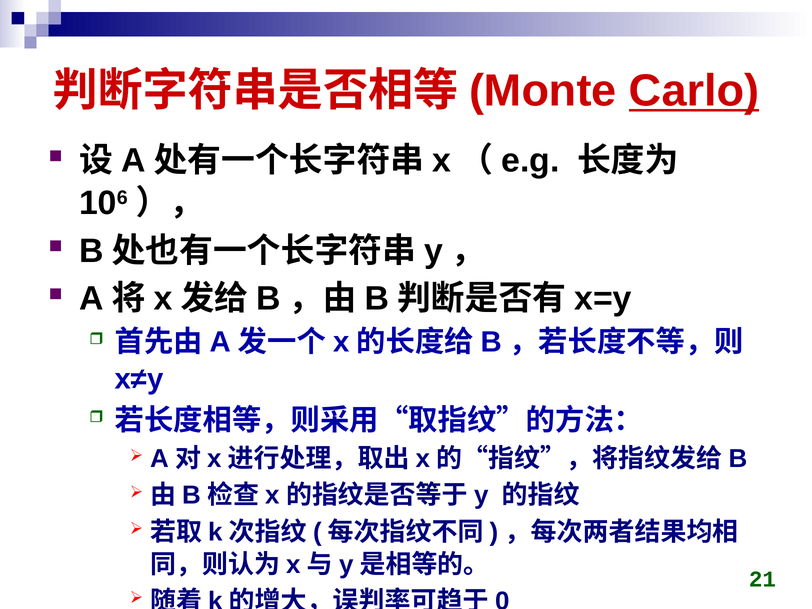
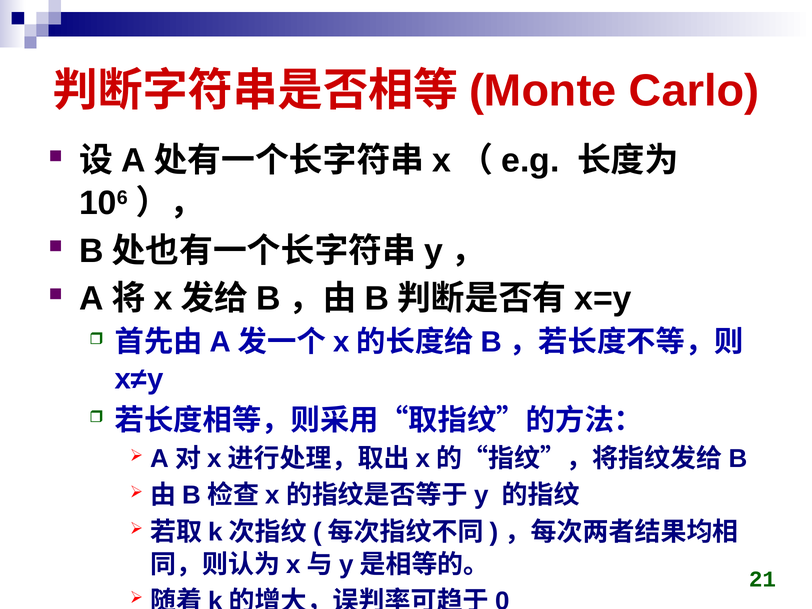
Carlo underline: present -> none (694, 91)
